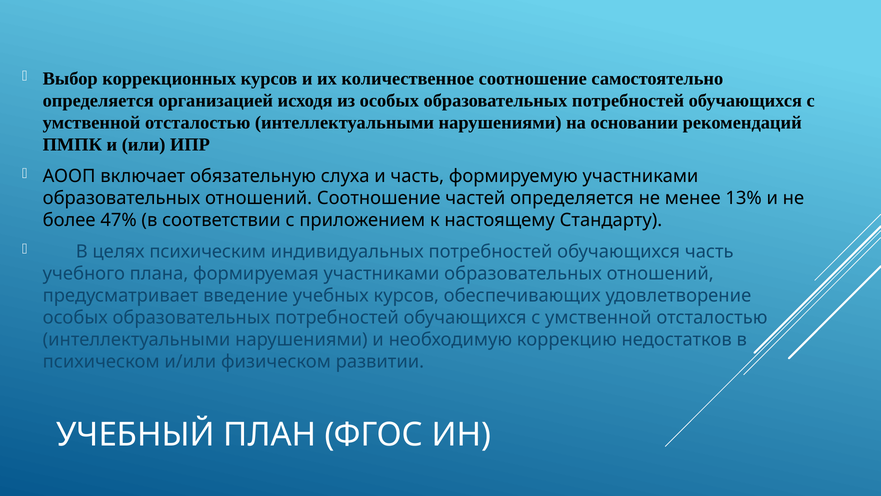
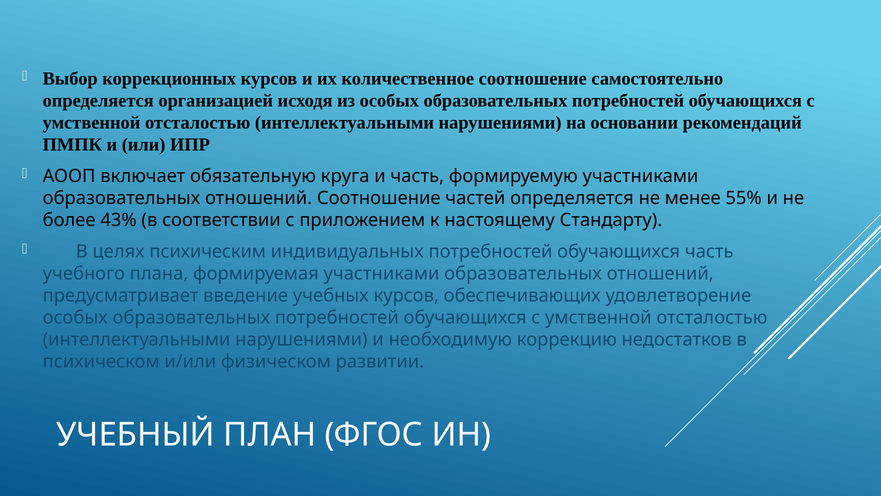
слуха: слуха -> круга (345, 176)
13%: 13% -> 55% (744, 198)
47%: 47% -> 43% (119, 220)
